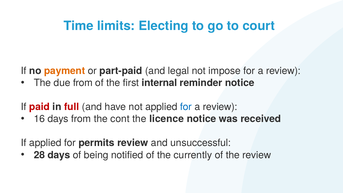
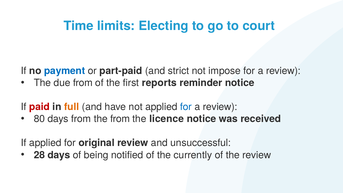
payment colour: orange -> blue (65, 71)
legal: legal -> strict (179, 71)
internal: internal -> reports (159, 83)
full colour: red -> orange (72, 107)
16: 16 -> 80 (39, 119)
the cont: cont -> from (120, 119)
permits: permits -> original (97, 143)
